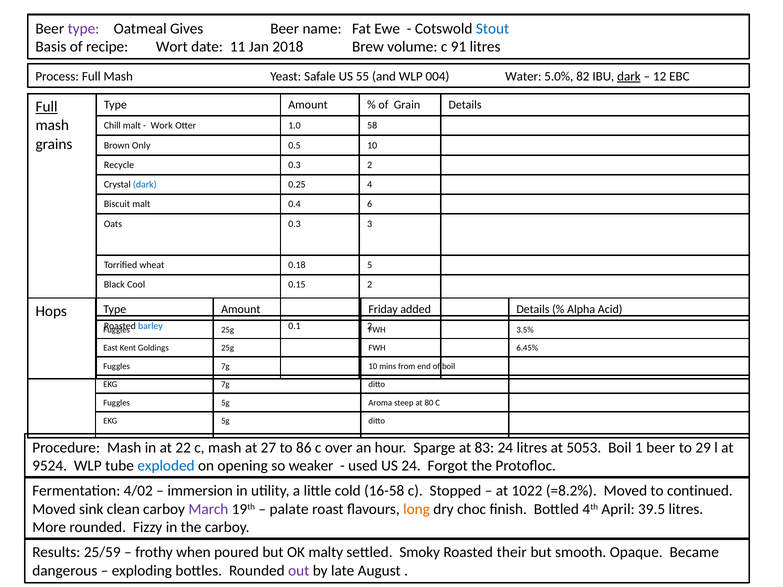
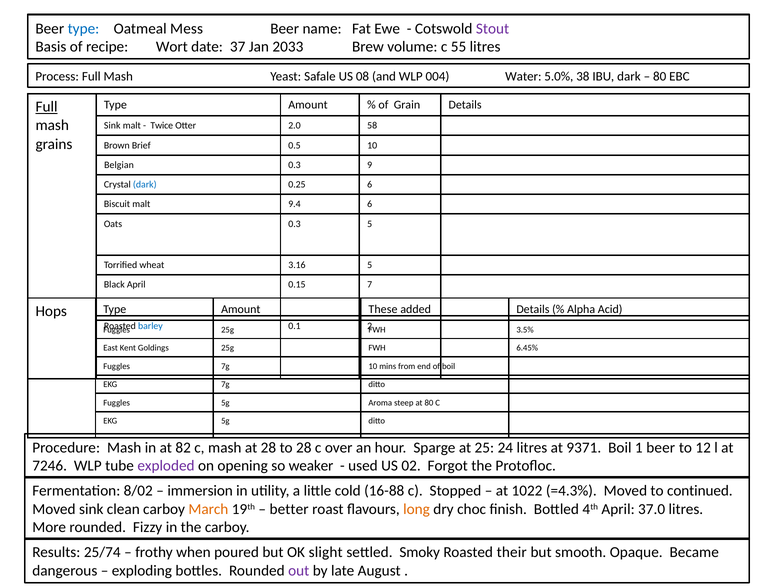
type colour: purple -> blue (83, 29)
Gives: Gives -> Mess (187, 29)
Stout colour: blue -> purple (493, 29)
11: 11 -> 37 (238, 47)
2018: 2018 -> 2033 (288, 47)
91: 91 -> 55 (459, 47)
55: 55 -> 08 (362, 76)
82: 82 -> 38 (583, 76)
dark underline: present -> none (629, 76)
12: 12 -> 80 (660, 76)
Chill: Chill -> Sink (112, 126)
Work: Work -> Twice (162, 126)
1.0: 1.0 -> 2.0 (294, 126)
Only: Only -> Brief (141, 145)
Recycle: Recycle -> Belgian (119, 165)
0.3 2: 2 -> 9 (370, 165)
0.25 4: 4 -> 6 (370, 185)
0.4: 0.4 -> 9.4 (294, 204)
0.3 3: 3 -> 5 (370, 224)
0.18: 0.18 -> 3.16 (297, 265)
Black Cool: Cool -> April (136, 285)
0.15 2: 2 -> 7 (370, 285)
Friday: Friday -> These (383, 310)
22: 22 -> 82 (183, 448)
at 27: 27 -> 28 (268, 448)
to 86: 86 -> 28 (304, 448)
83: 83 -> 25 (484, 448)
5053: 5053 -> 9371 (584, 448)
29: 29 -> 12 (703, 448)
9524: 9524 -> 7246 (50, 466)
exploded colour: blue -> purple (166, 466)
US 24: 24 -> 02 (411, 466)
4/02: 4/02 -> 8/02 (138, 491)
16-58: 16-58 -> 16-88 (384, 491)
=8.2%: =8.2% -> =4.3% (571, 491)
March colour: purple -> orange (208, 509)
palate: palate -> better (289, 509)
39.5: 39.5 -> 37.0 (652, 509)
25/59: 25/59 -> 25/74 (102, 553)
malty: malty -> slight (326, 553)
